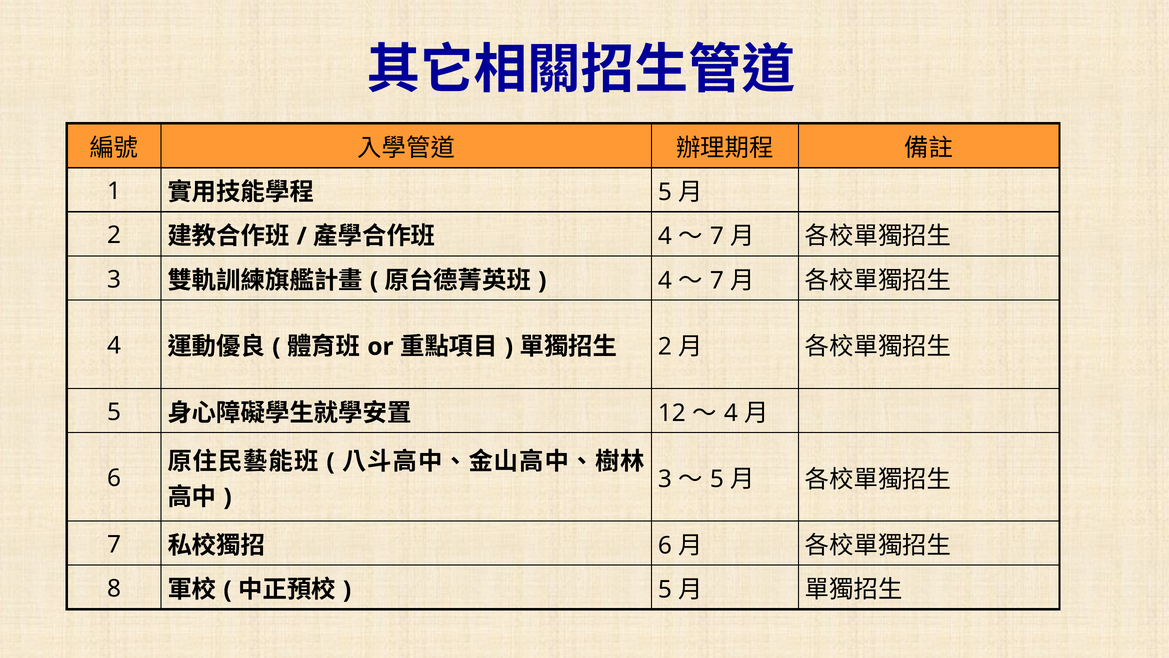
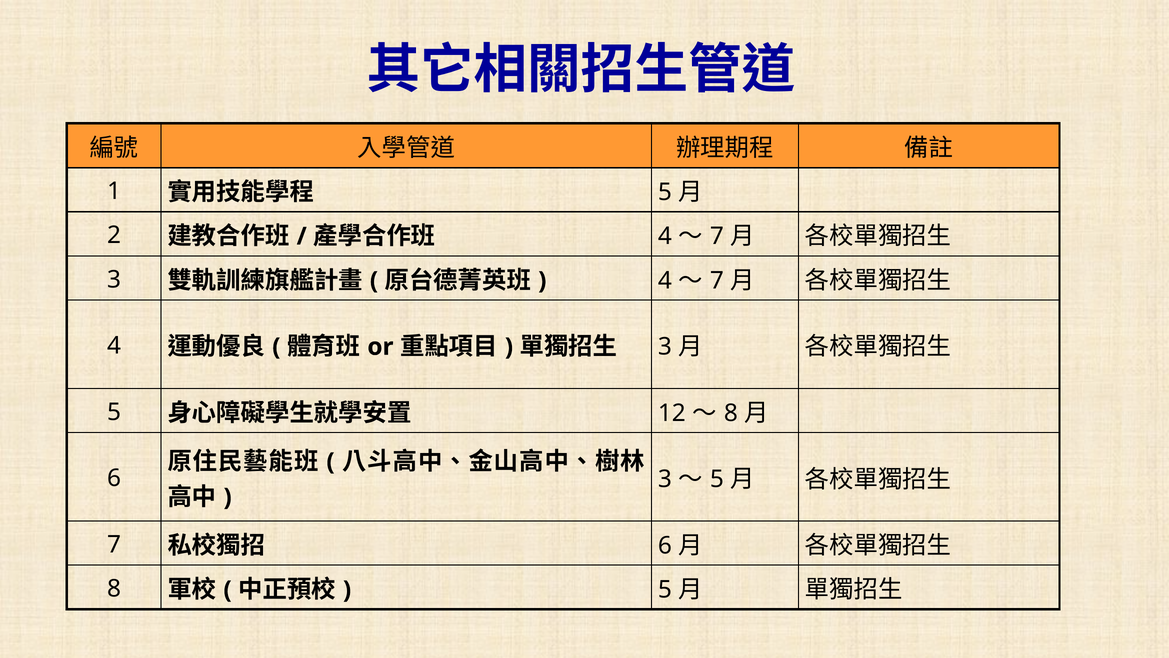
2: 2 -> 3 (665, 347)
4: 4 -> 8 (731, 413)
